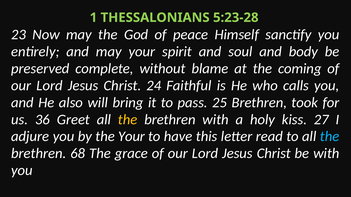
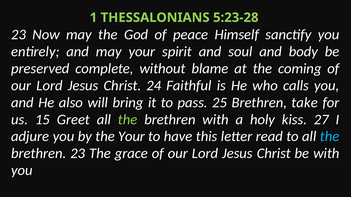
took: took -> take (305, 103)
36: 36 -> 15 (42, 120)
the colour: yellow -> light green (128, 120)
brethren 68: 68 -> 23 (78, 154)
